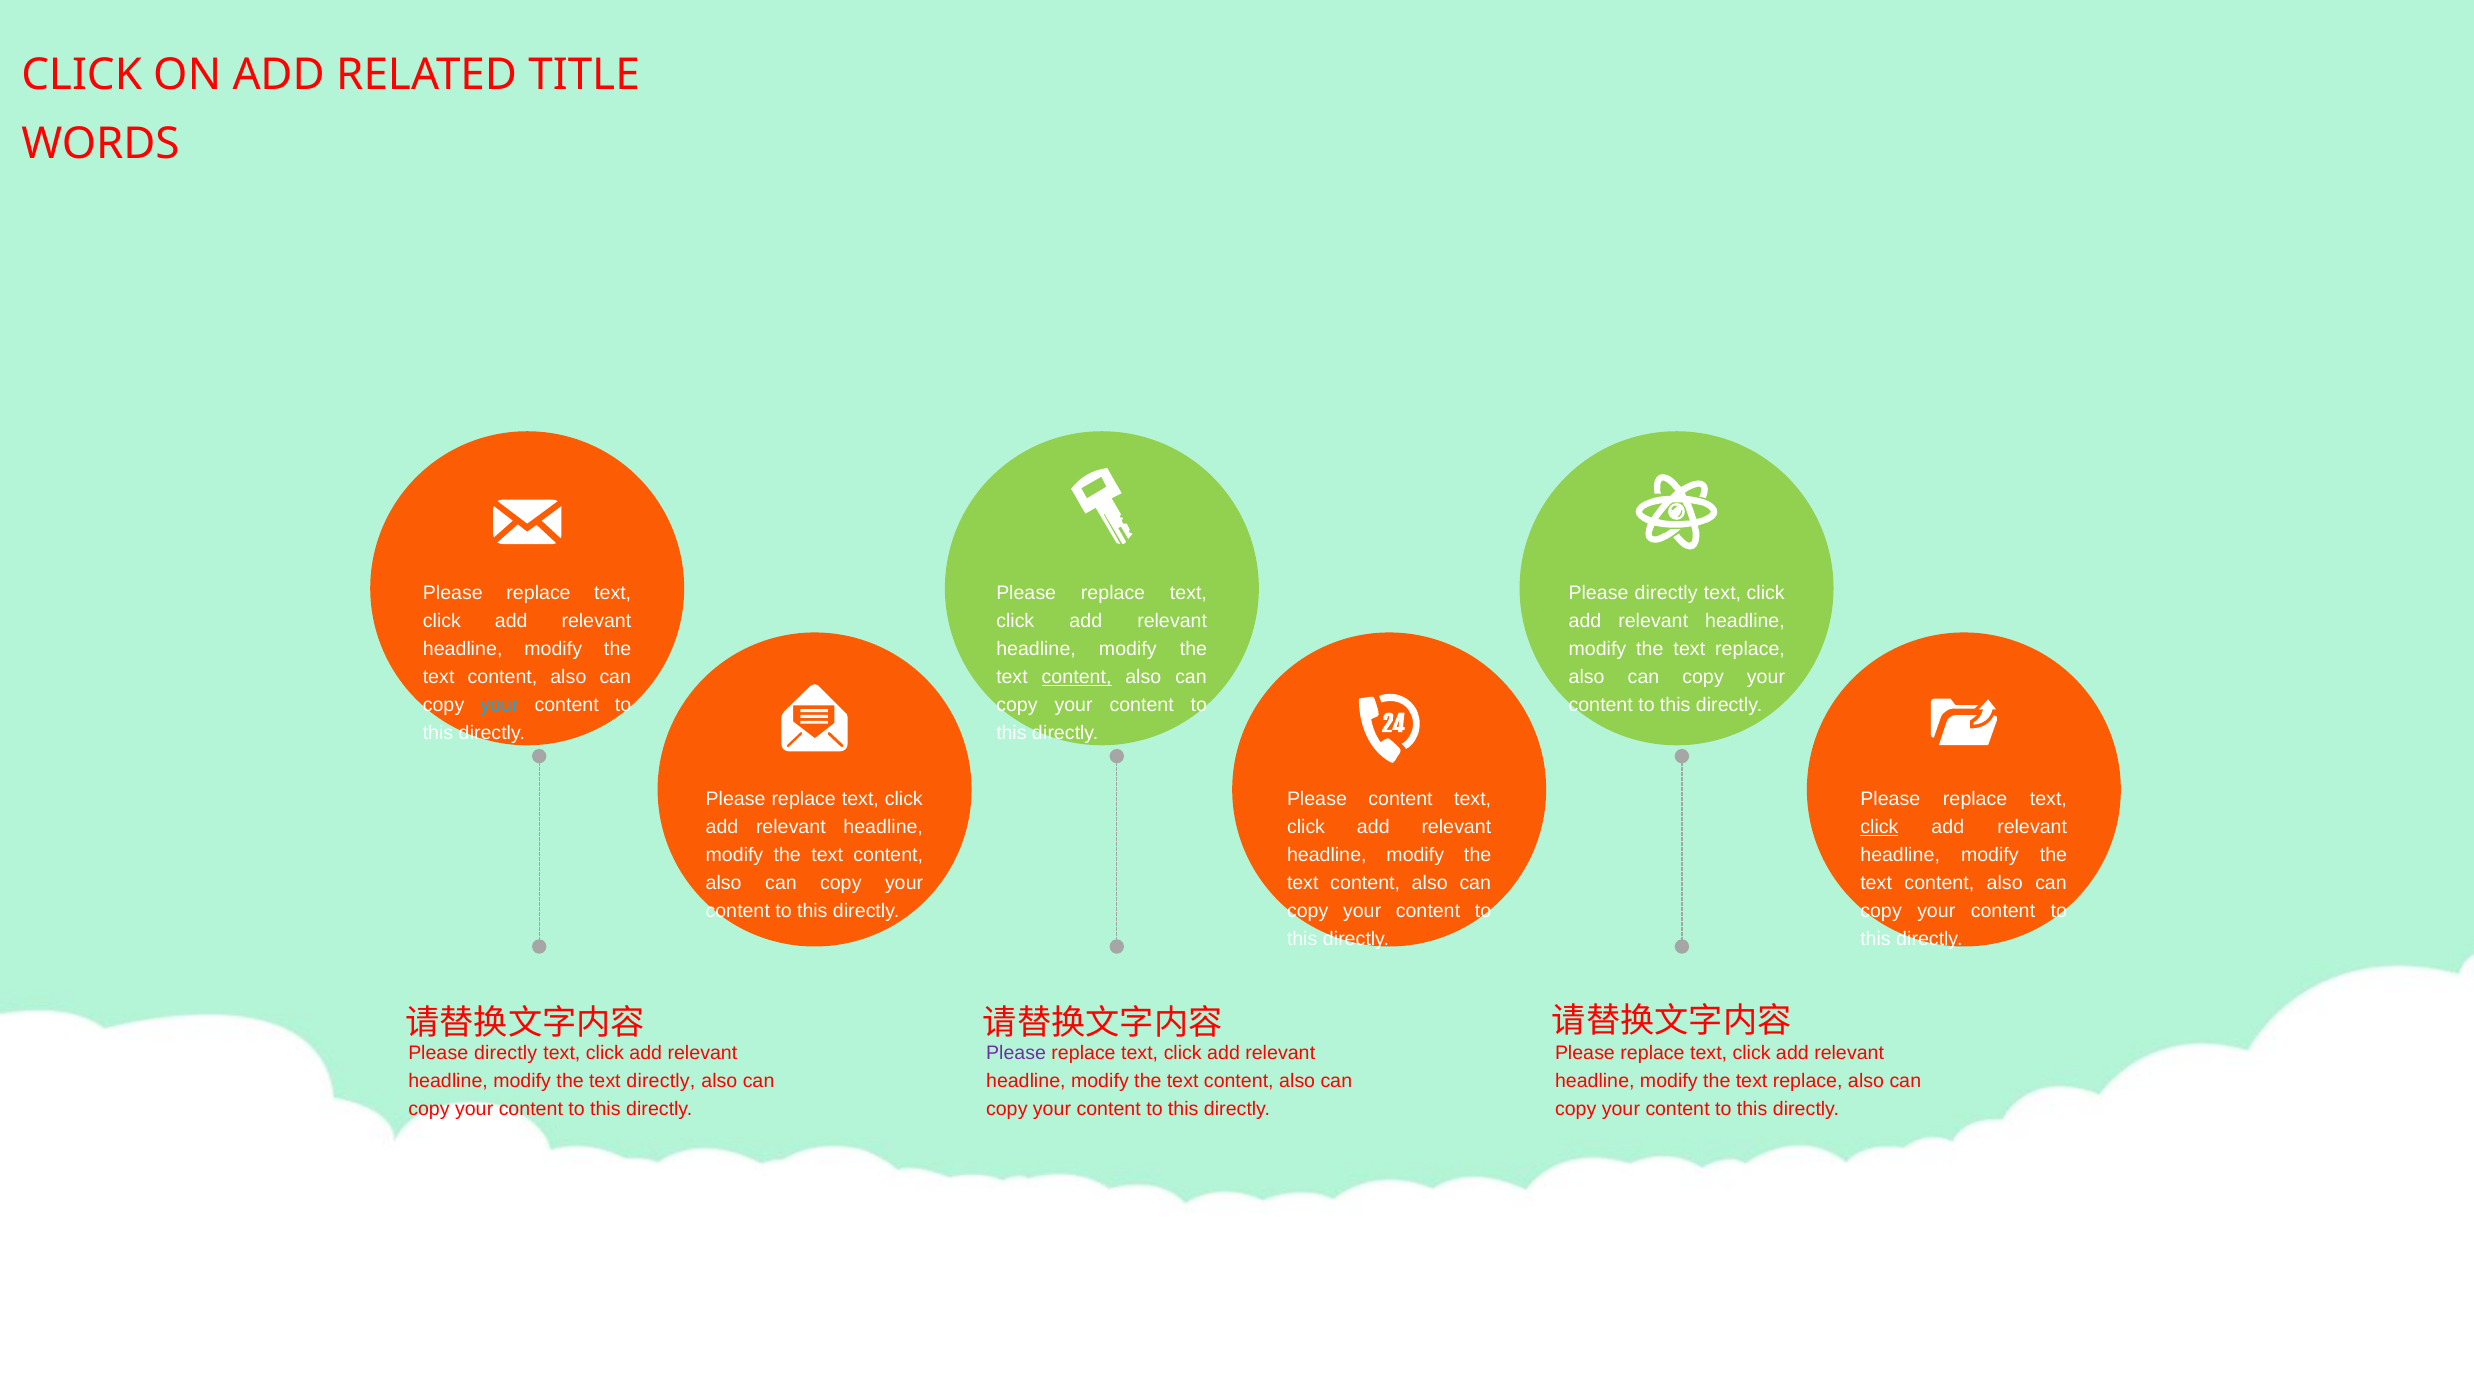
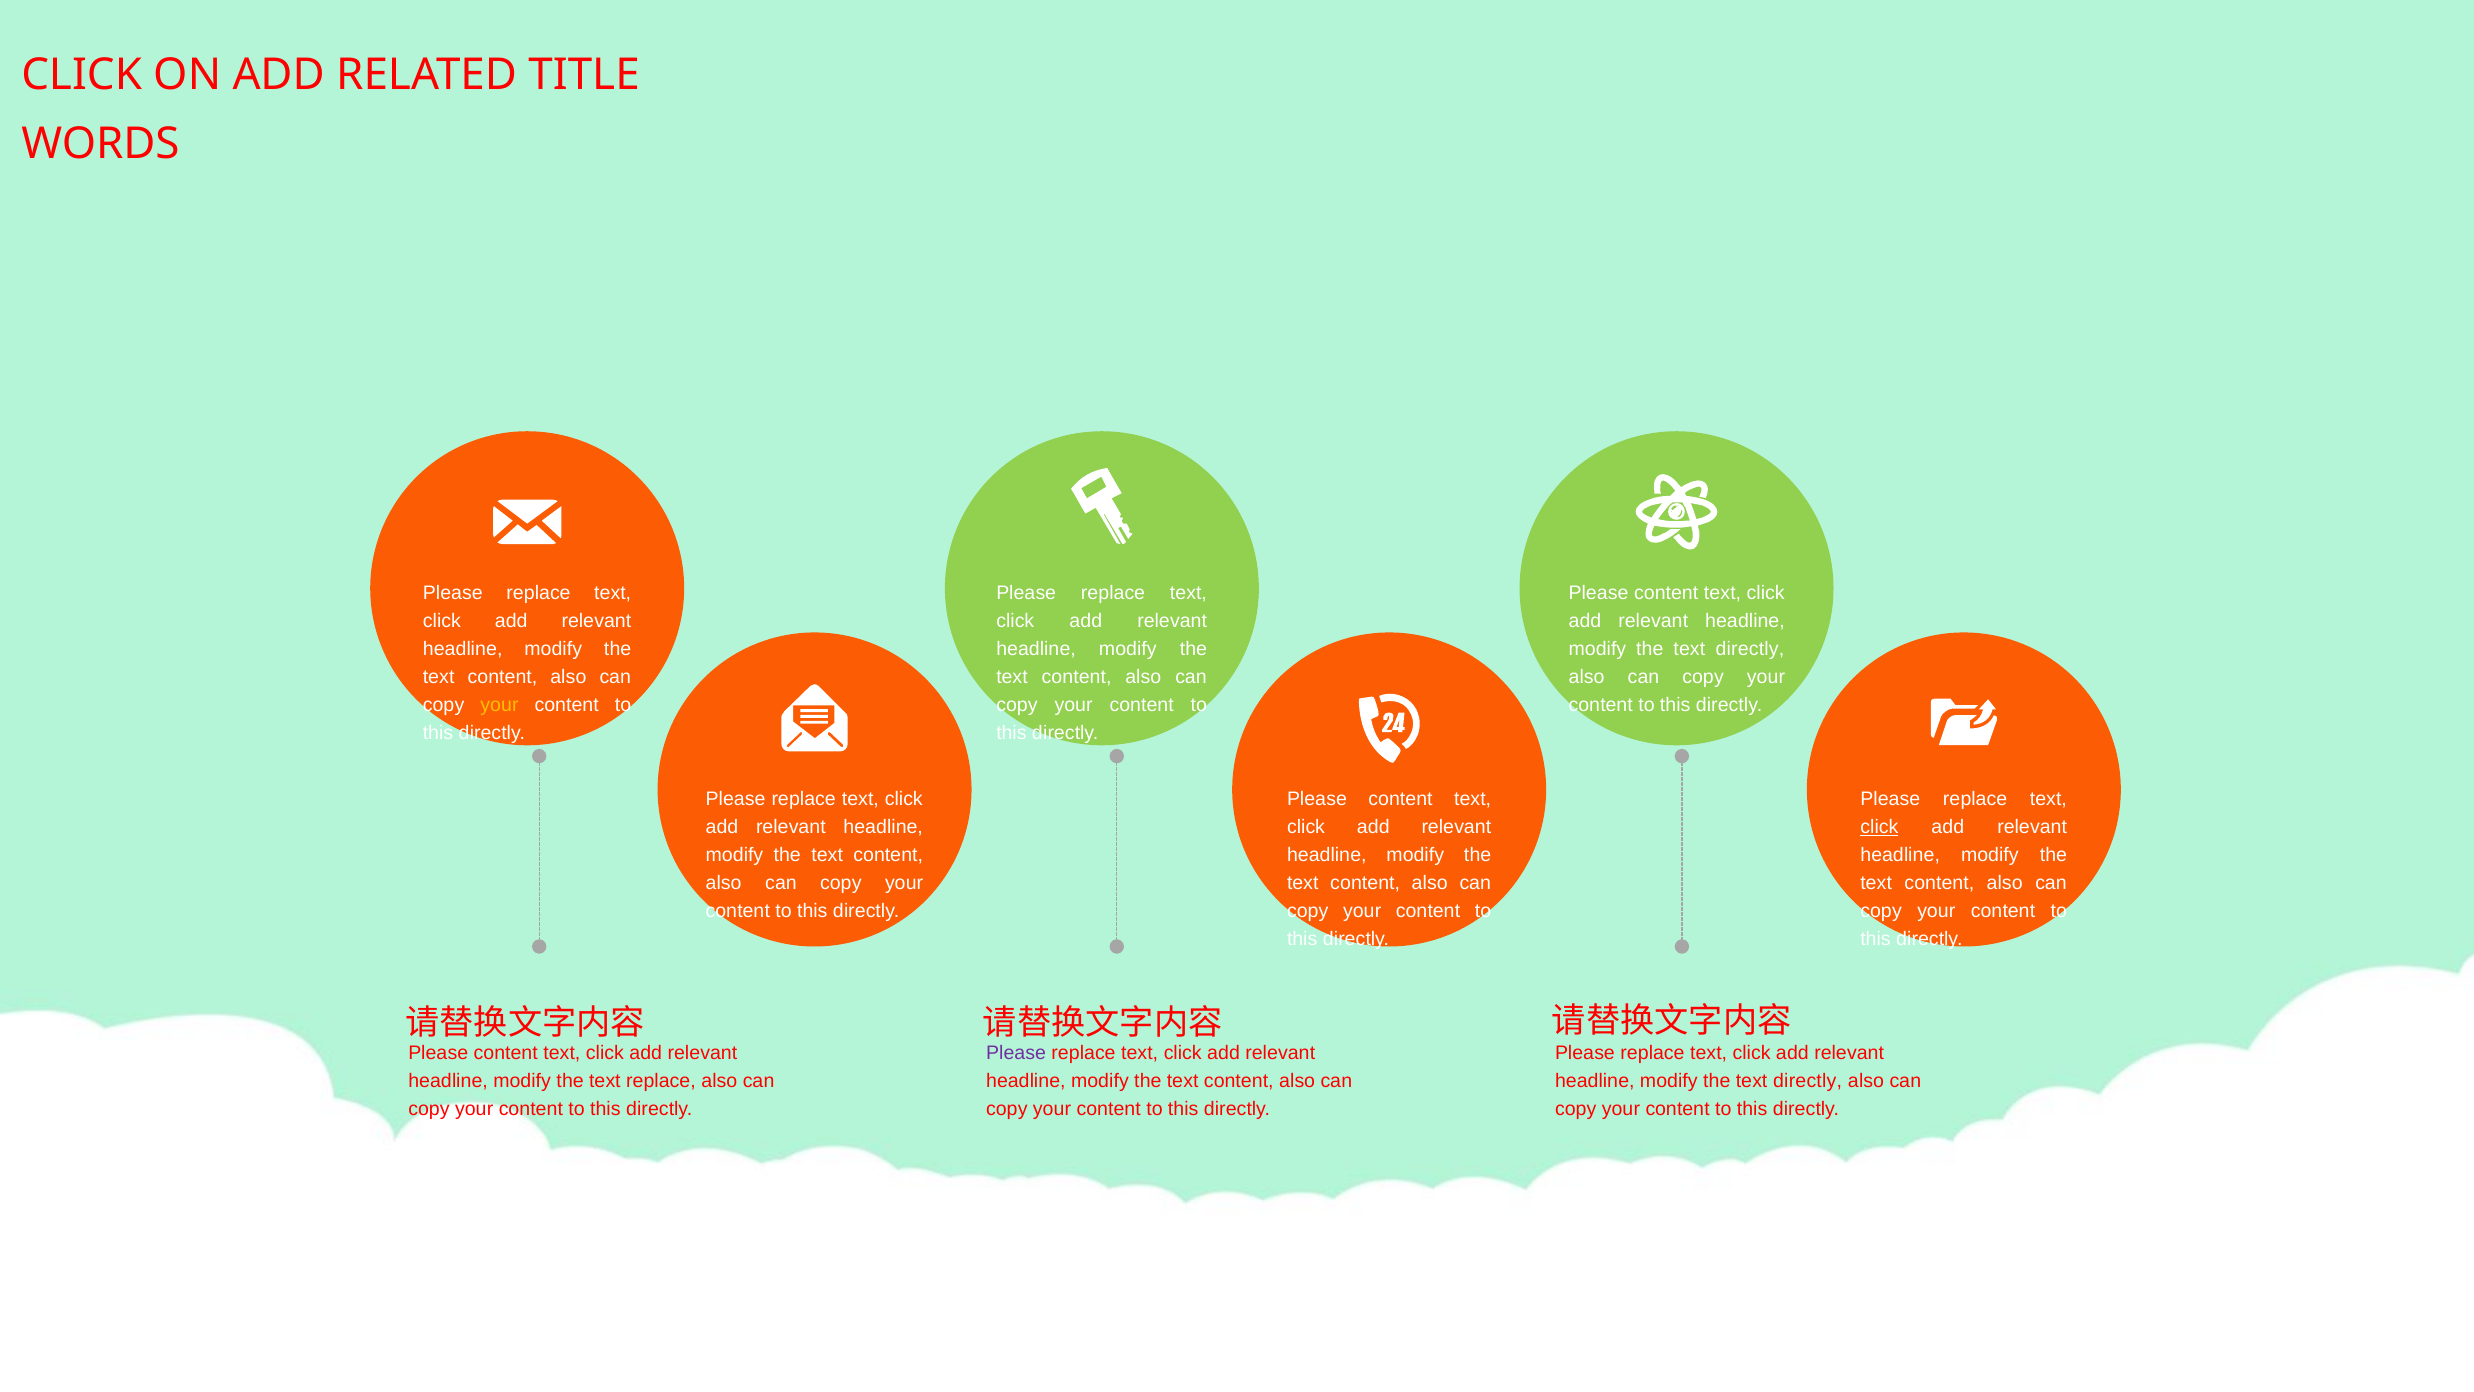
directly: directly -> content (1666, 593)
replace: replace -> directly (1750, 649)
content underline: present -> none (1077, 677)
your colour: light blue -> yellow (499, 705)
directly: directly -> content (506, 1052)
text directly: directly -> replace (661, 1080)
replace: replace -> directly (1808, 1081)
